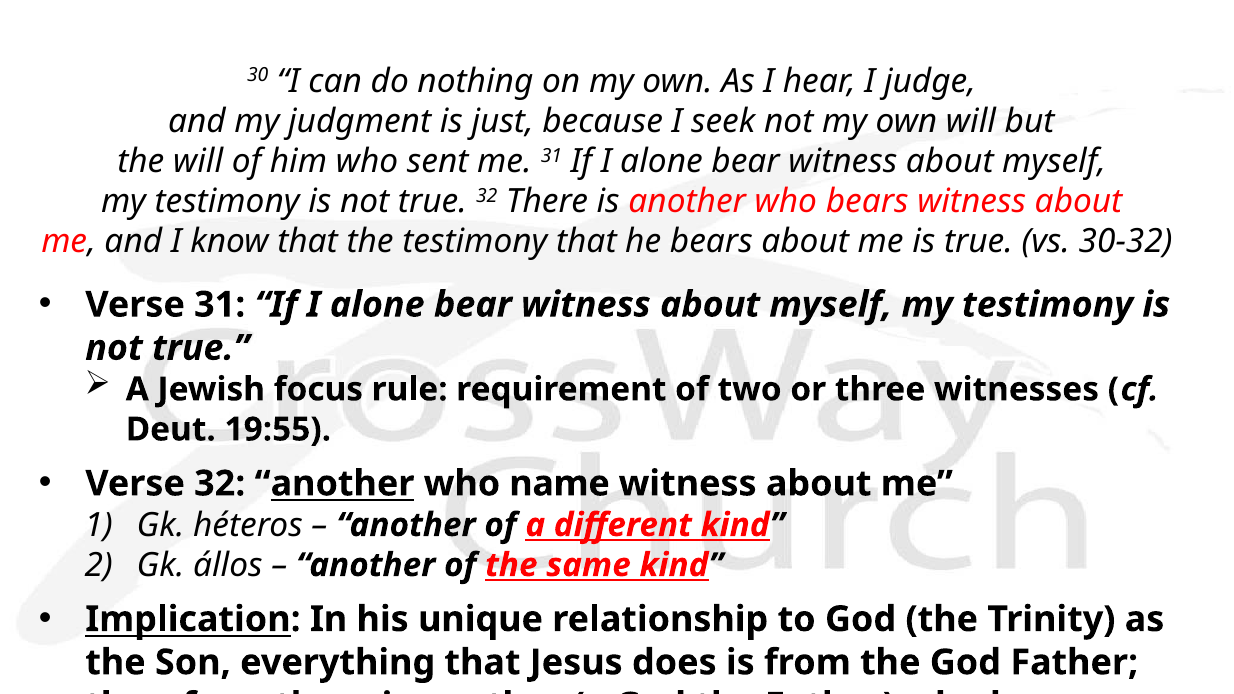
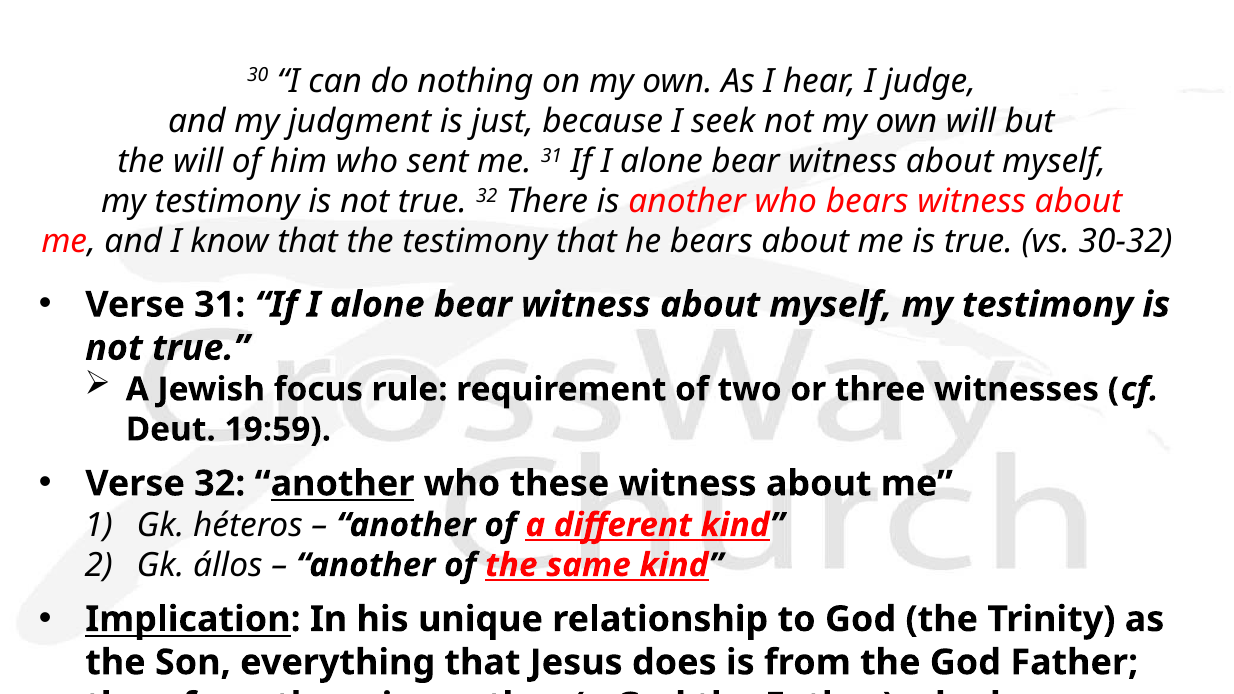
19:55: 19:55 -> 19:59 (278, 430)
name: name -> these (559, 484)
